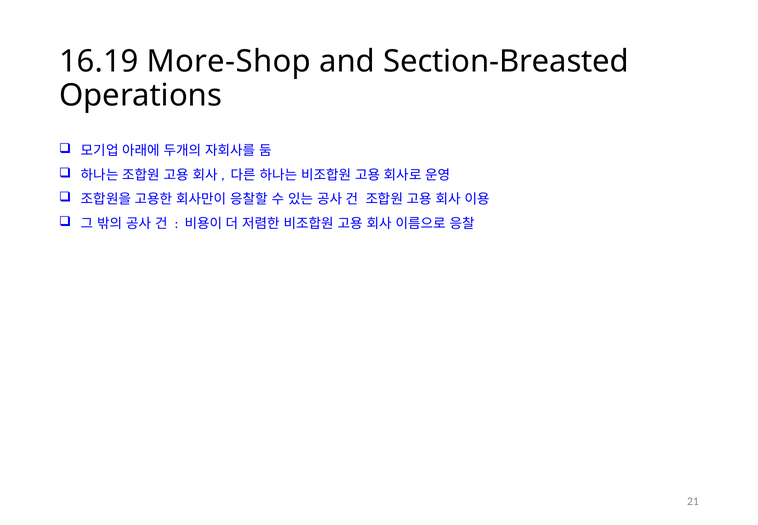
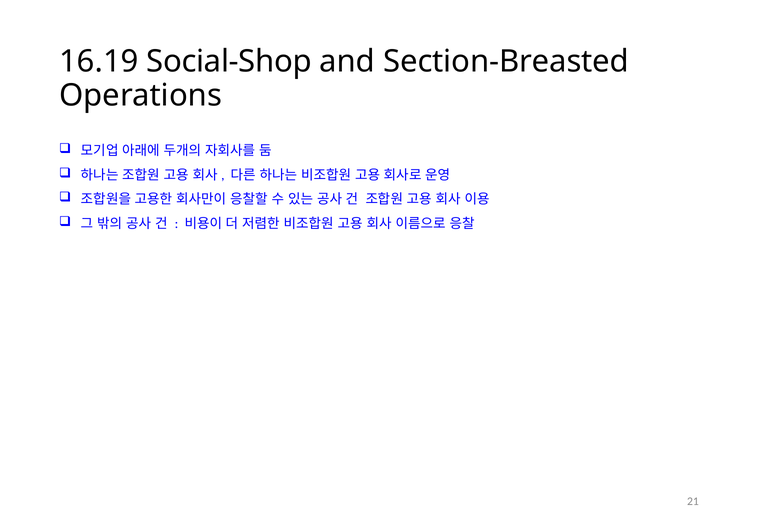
More-Shop: More-Shop -> Social-Shop (229, 62)
